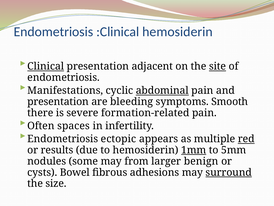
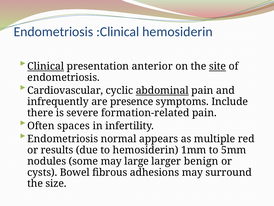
adjacent: adjacent -> anterior (152, 66)
Manifestations: Manifestations -> Cardiovascular (65, 90)
presentation: presentation -> infrequently (58, 101)
bleeding: bleeding -> presence (132, 101)
Smooth: Smooth -> Include (230, 101)
ectopic: ectopic -> normal (119, 139)
red underline: present -> none (246, 139)
1mm underline: present -> none (194, 150)
from: from -> large (137, 161)
surround underline: present -> none (229, 172)
